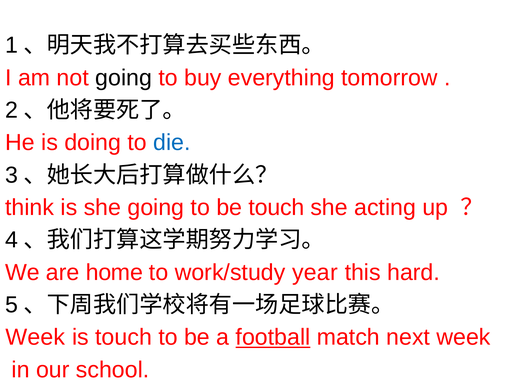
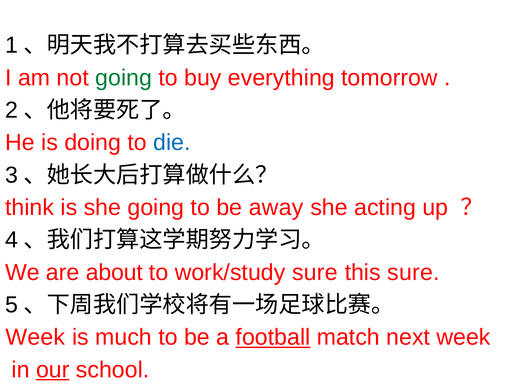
going colour: black -> green (124, 78)
be touch: touch -> away (276, 207)
home: home -> about (114, 272)
work/study year: year -> sure (315, 272)
this hard: hard -> sure (413, 272)
is touch: touch -> much (124, 337)
our underline: none -> present (53, 370)
